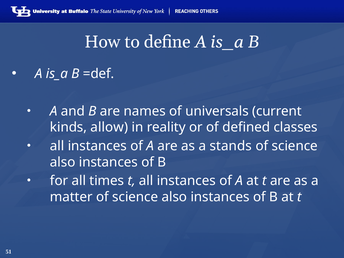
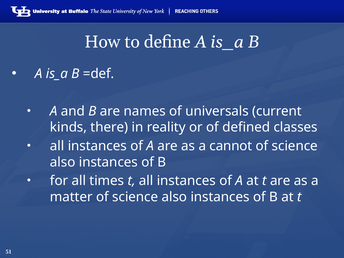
allow: allow -> there (109, 127)
stands: stands -> cannot (231, 146)
